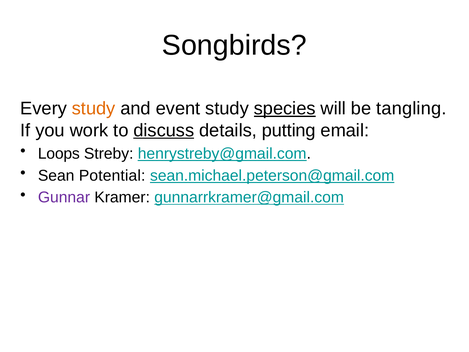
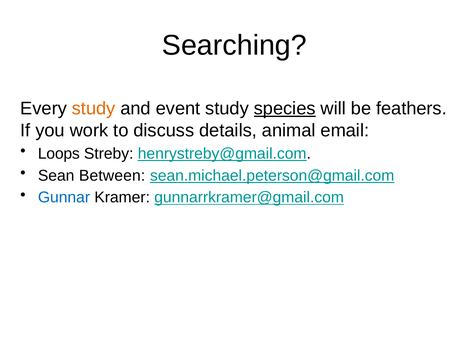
Songbirds: Songbirds -> Searching (234, 45)
tangling: tangling -> feathers (411, 108)
discuss underline: present -> none (164, 130)
putting: putting -> animal (289, 130)
Potential: Potential -> Between (112, 175)
Gunnar colour: purple -> blue (64, 197)
